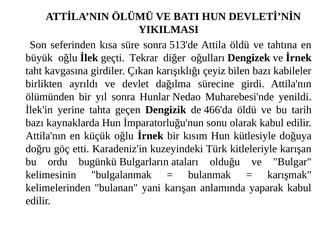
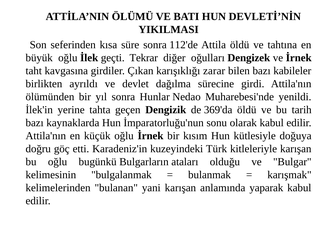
513'de: 513'de -> 112'de (184, 45)
çeyiz: çeyiz -> zarar (214, 71)
466'da: 466'da -> 369'da (218, 110)
bu ordu: ordu -> oğlu (58, 162)
